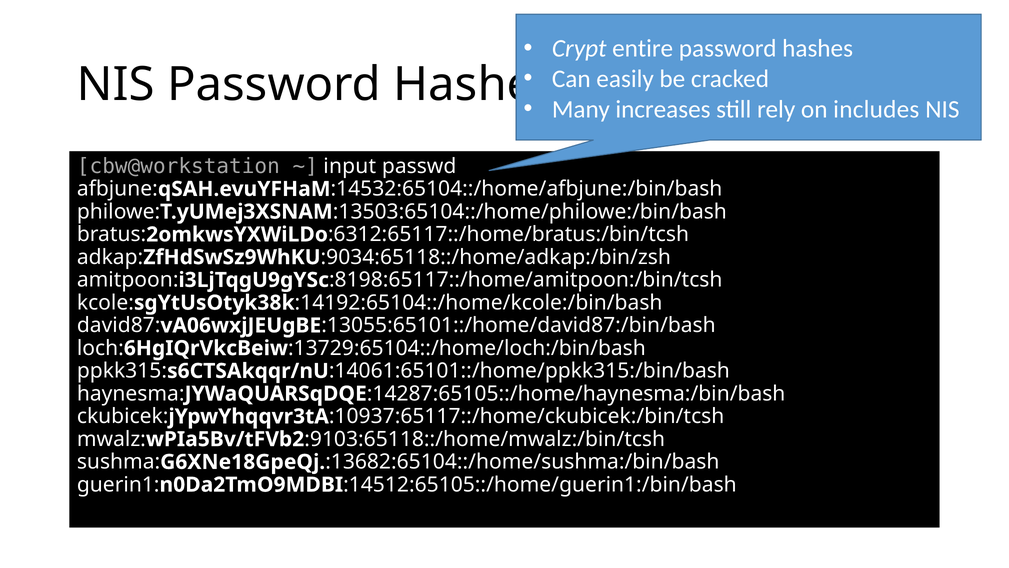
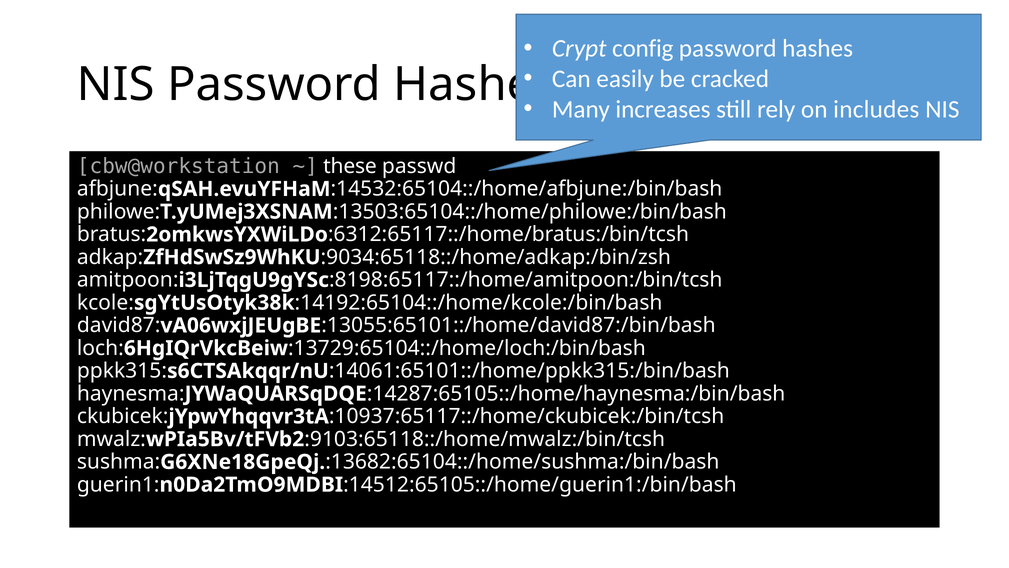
entire: entire -> config (643, 49)
input: input -> these (350, 166)
